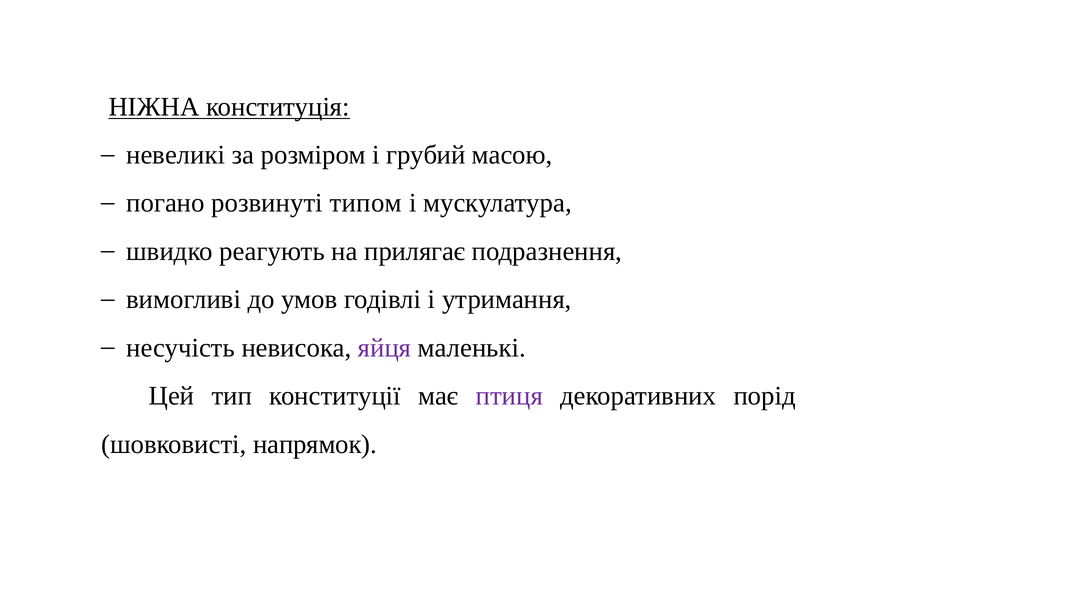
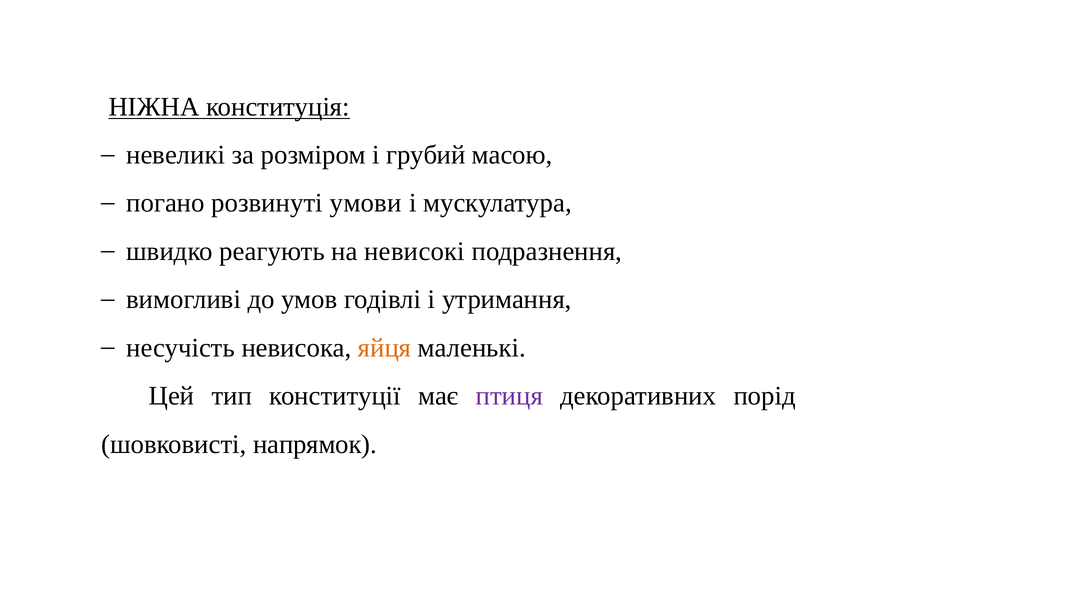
типом: типом -> умови (366, 203)
прилягає: прилягає -> невисокі (415, 251)
яйця colour: purple -> orange (385, 348)
